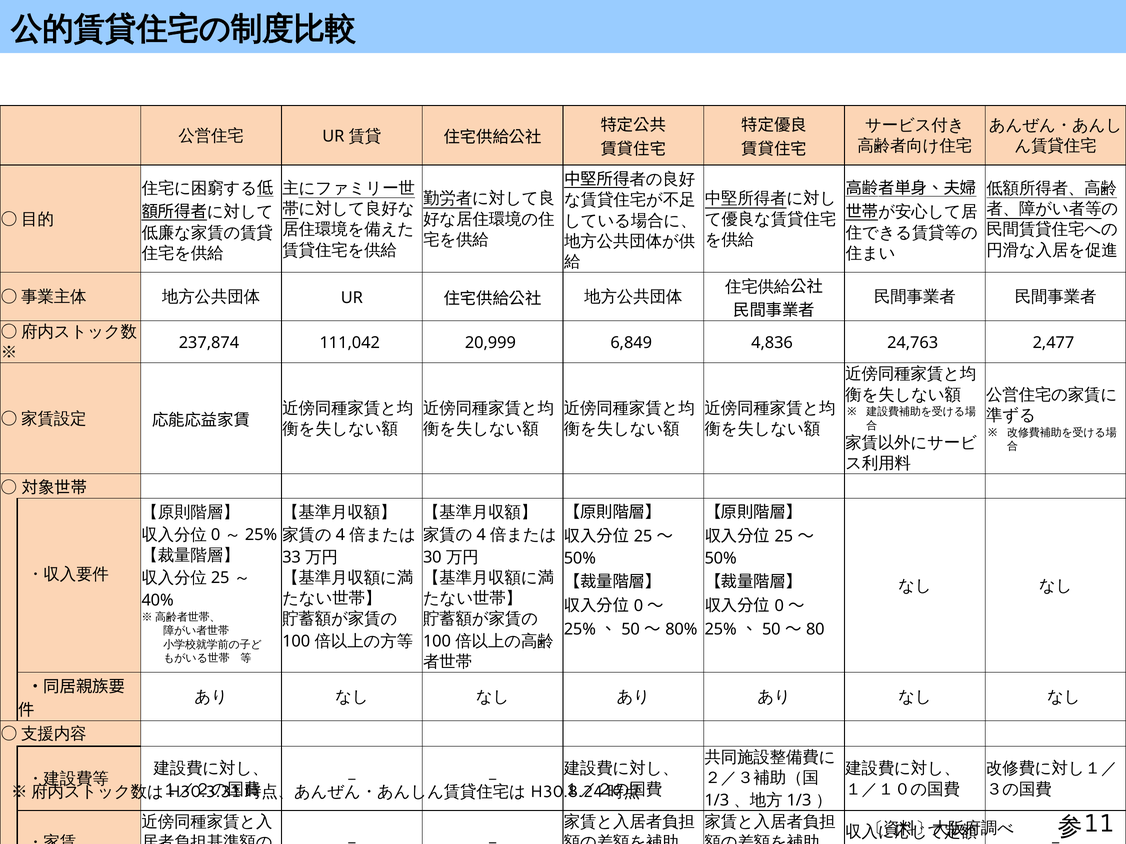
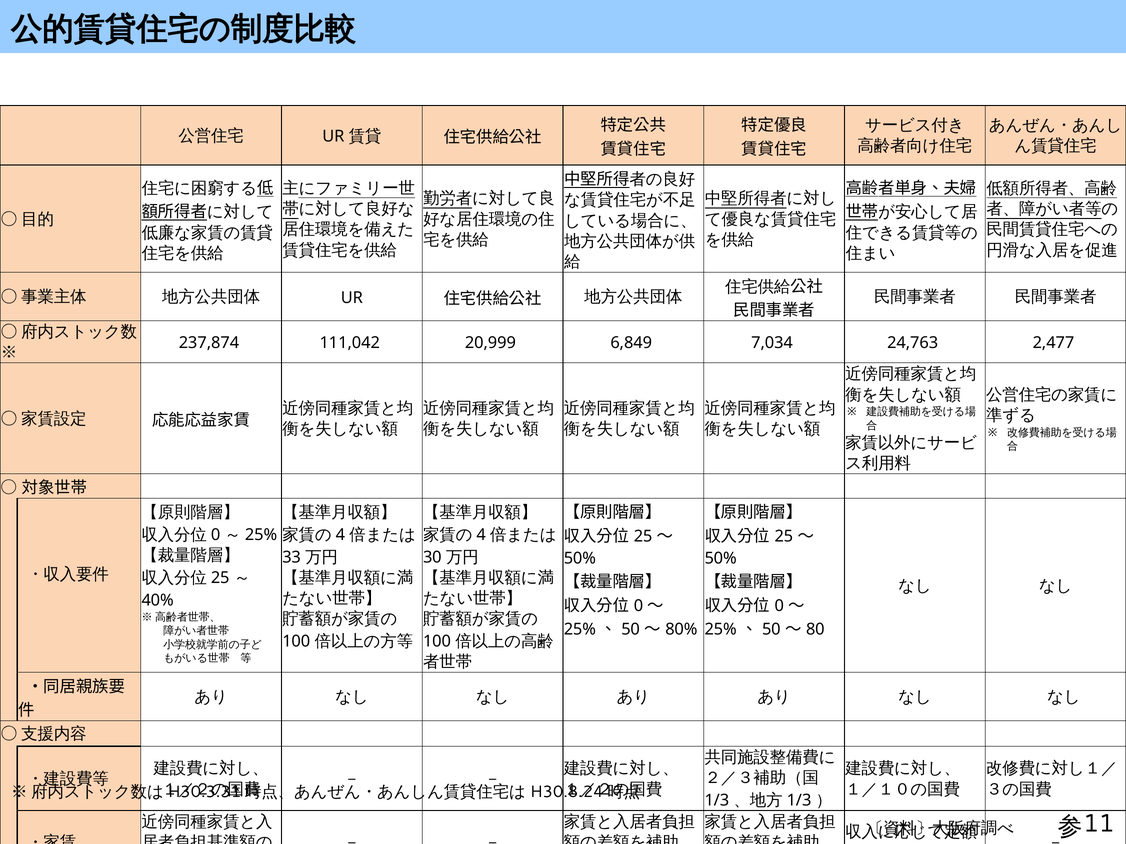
4,836: 4,836 -> 7,034 (772, 343)
